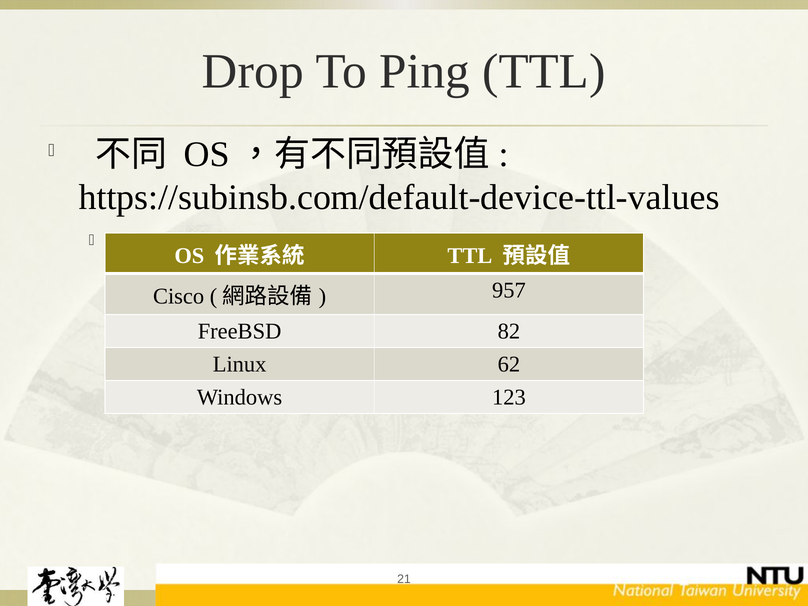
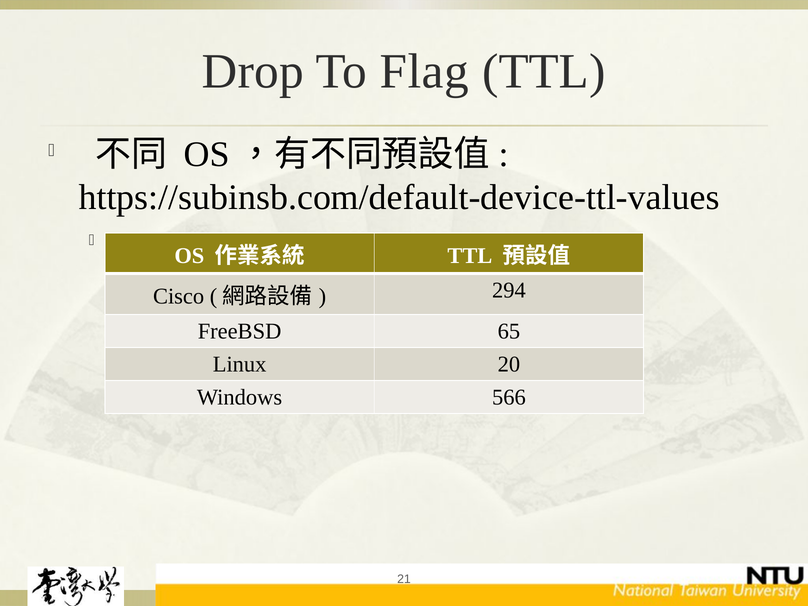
Ping: Ping -> Flag (424, 72)
957: 957 -> 294 (509, 290)
82: 82 -> 65 (509, 331)
62: 62 -> 20 (509, 364)
123: 123 -> 566 (509, 397)
